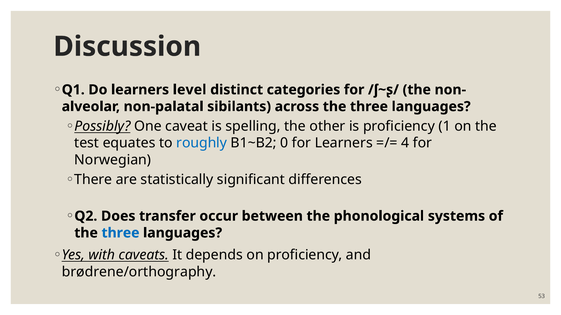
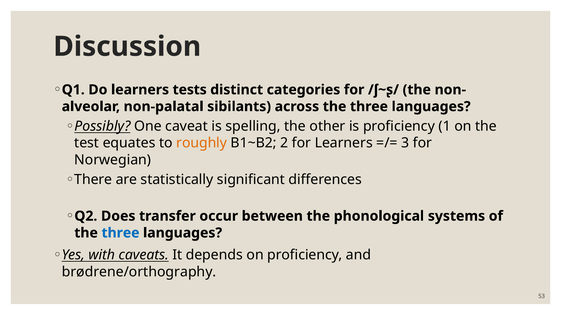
level: level -> tests (190, 90)
roughly colour: blue -> orange (202, 143)
0: 0 -> 2 (284, 143)
4: 4 -> 3 (405, 143)
